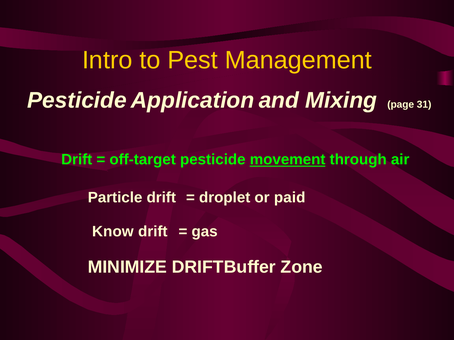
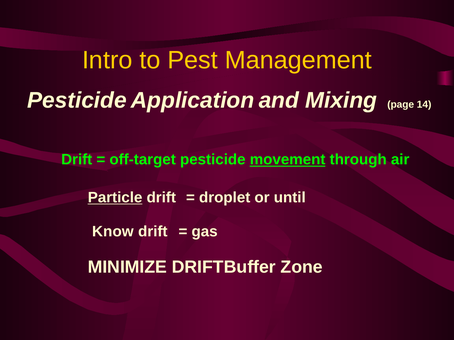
31: 31 -> 14 (424, 105)
Particle underline: none -> present (115, 198)
paid: paid -> until (290, 198)
